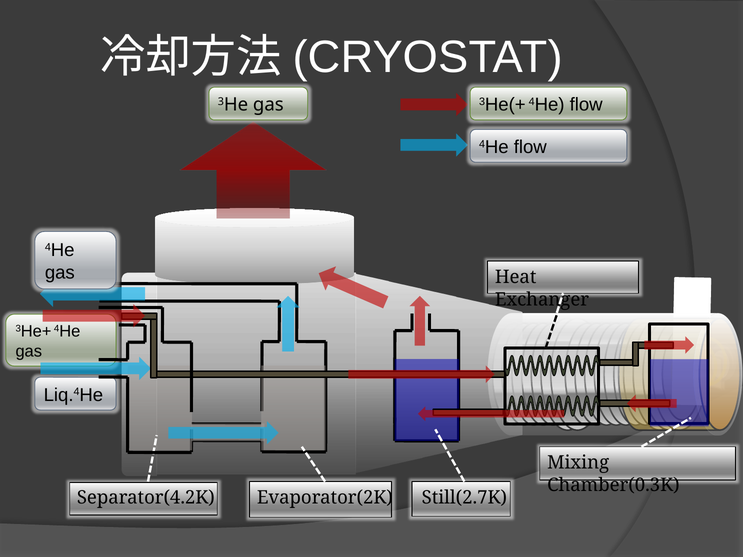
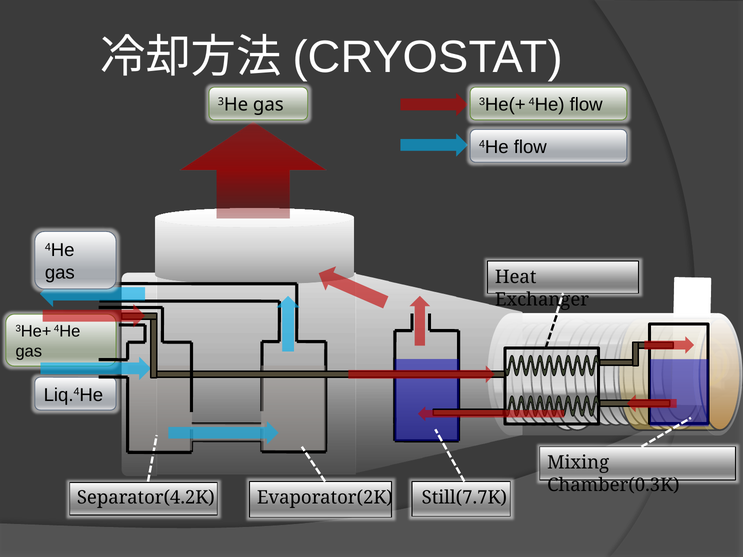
Still(2.7K: Still(2.7K -> Still(7.7K (464, 498)
